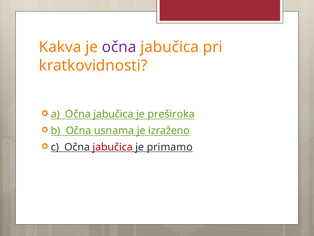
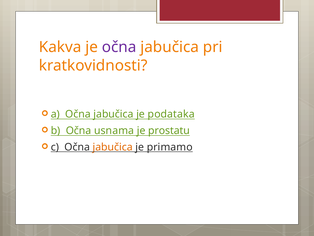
preširoka: preširoka -> podataka (171, 114)
izraženo: izraženo -> prostatu (169, 130)
jabučica colour: red -> orange (113, 147)
